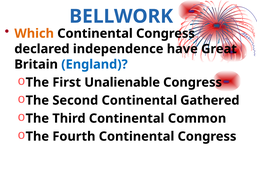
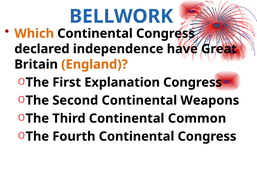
England colour: blue -> orange (94, 64)
Unalienable: Unalienable -> Explanation (122, 82)
Gathered: Gathered -> Weapons (210, 100)
